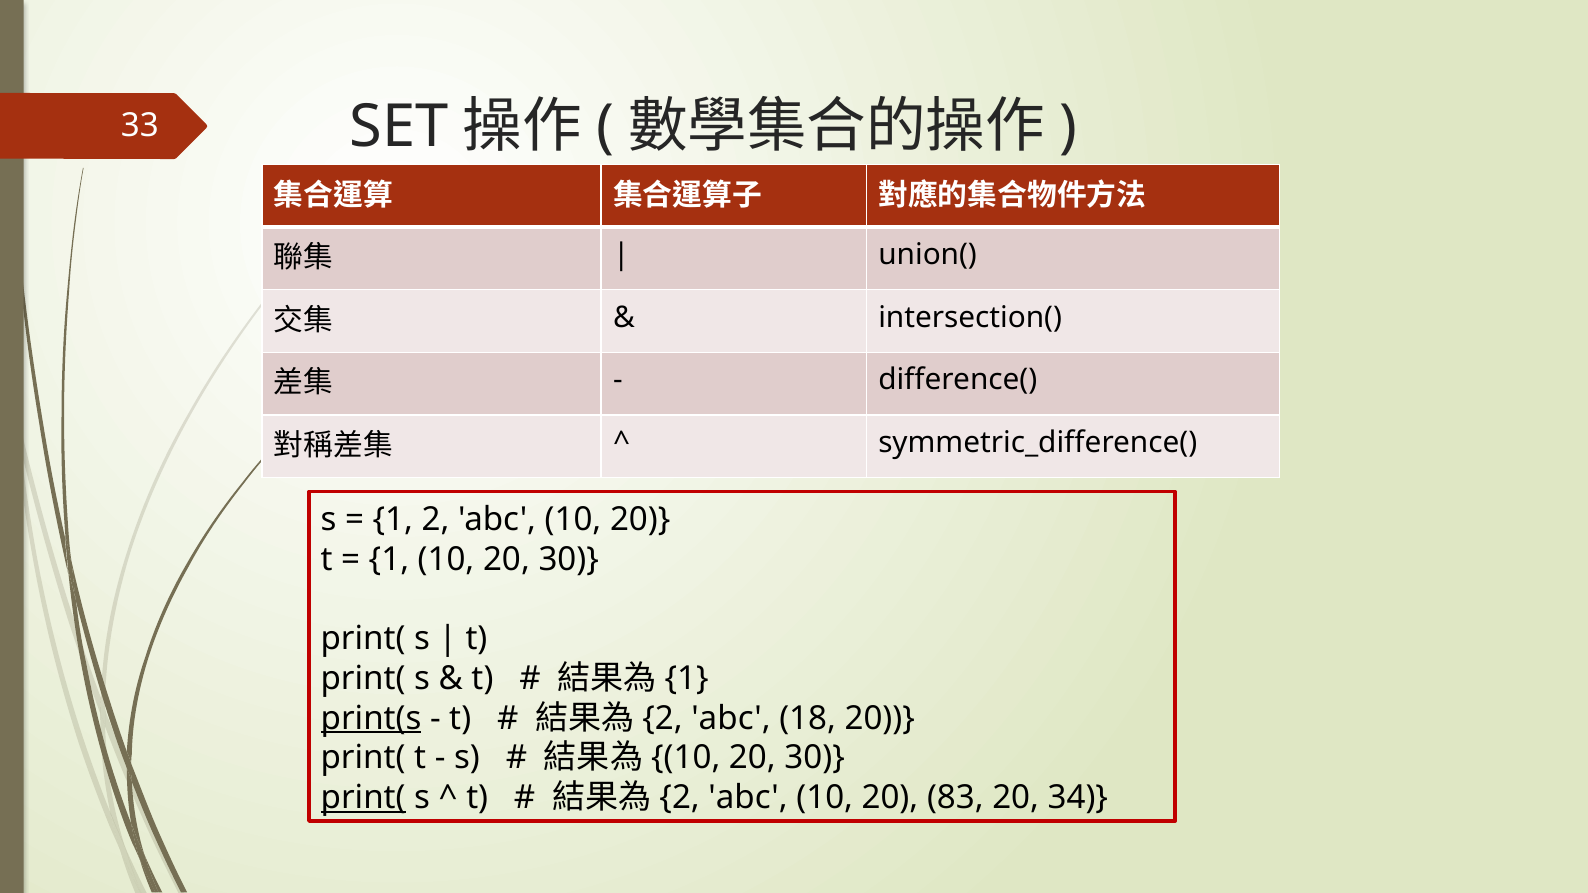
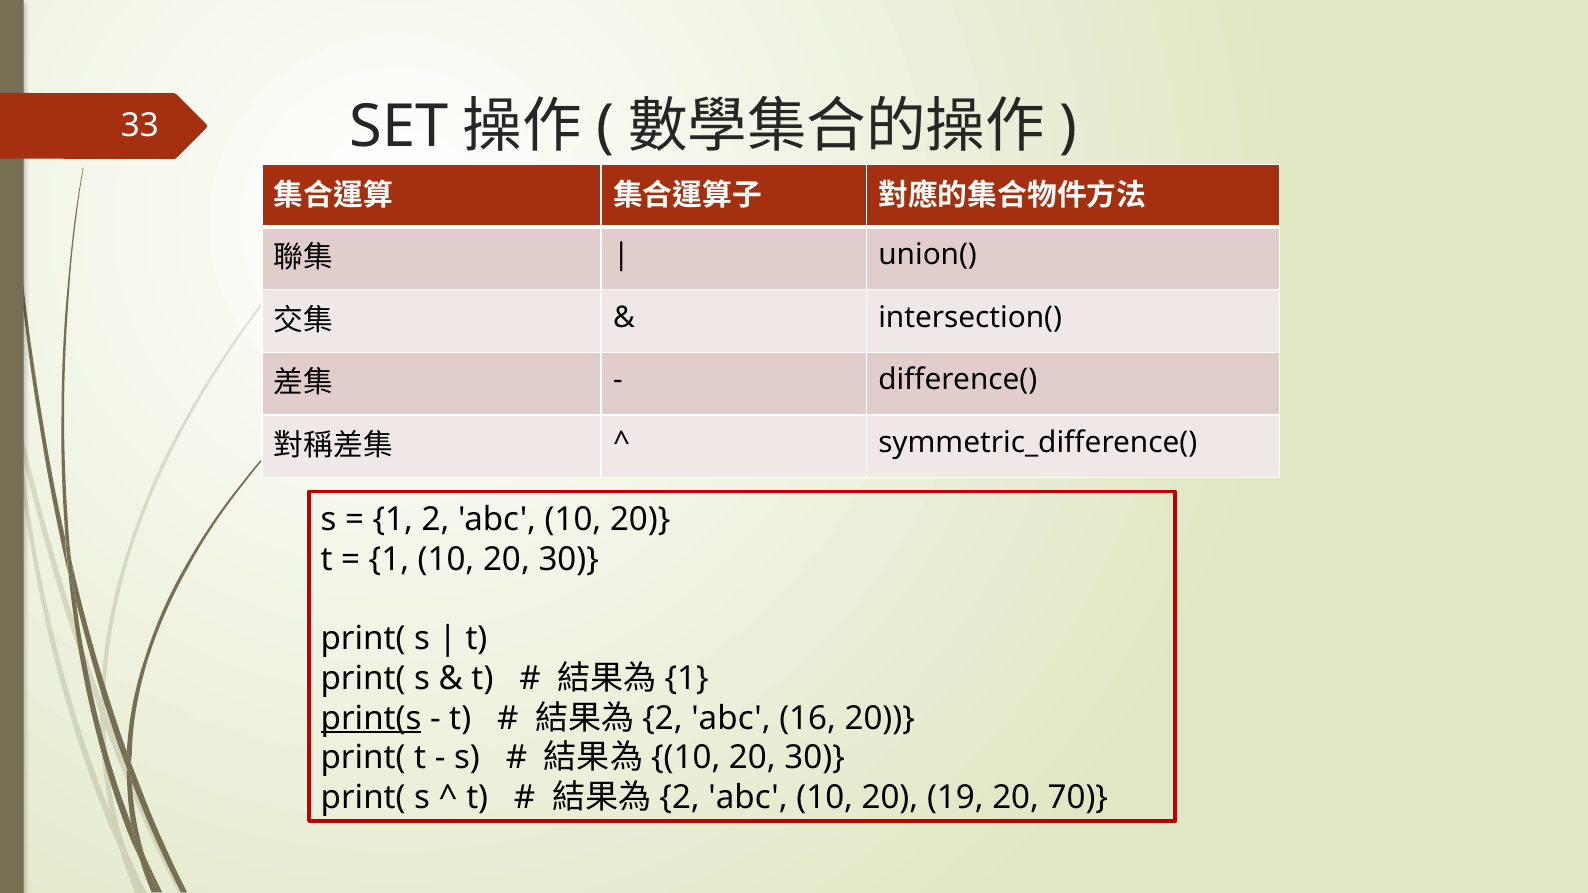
18: 18 -> 16 (808, 718)
print( underline: present -> none (363, 798)
83: 83 -> 19 (955, 798)
34: 34 -> 70 (1078, 798)
